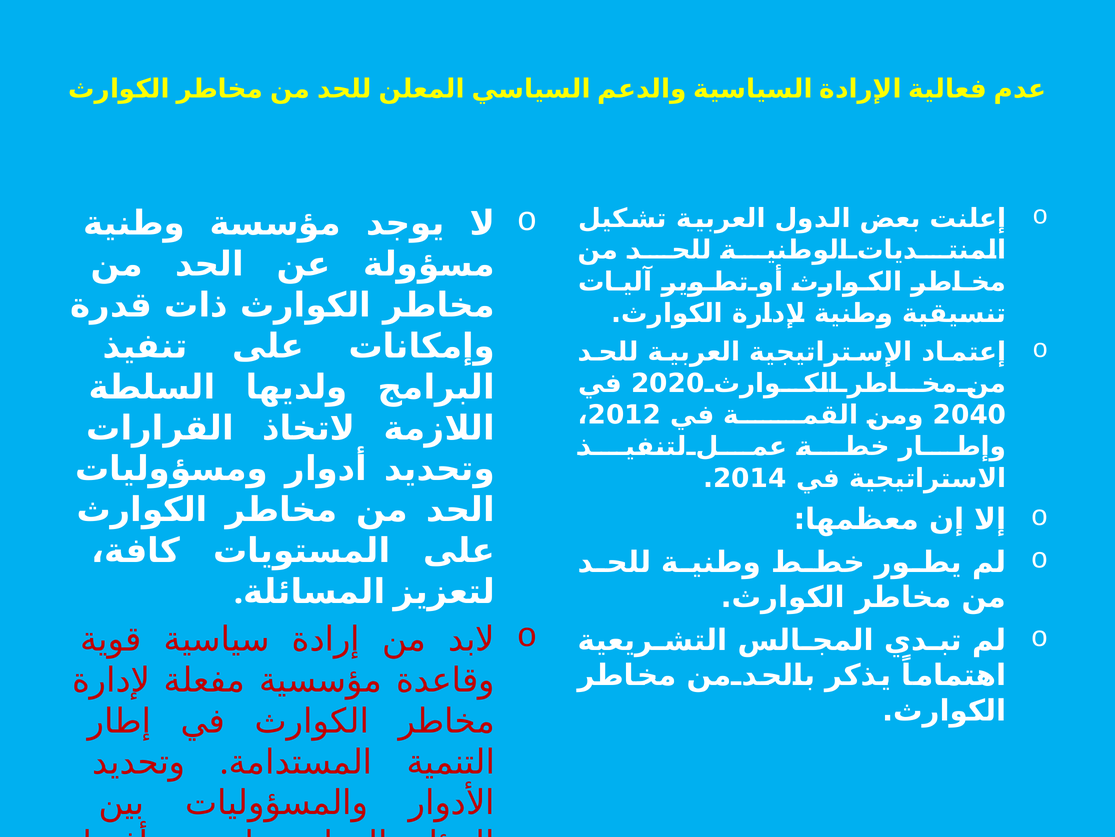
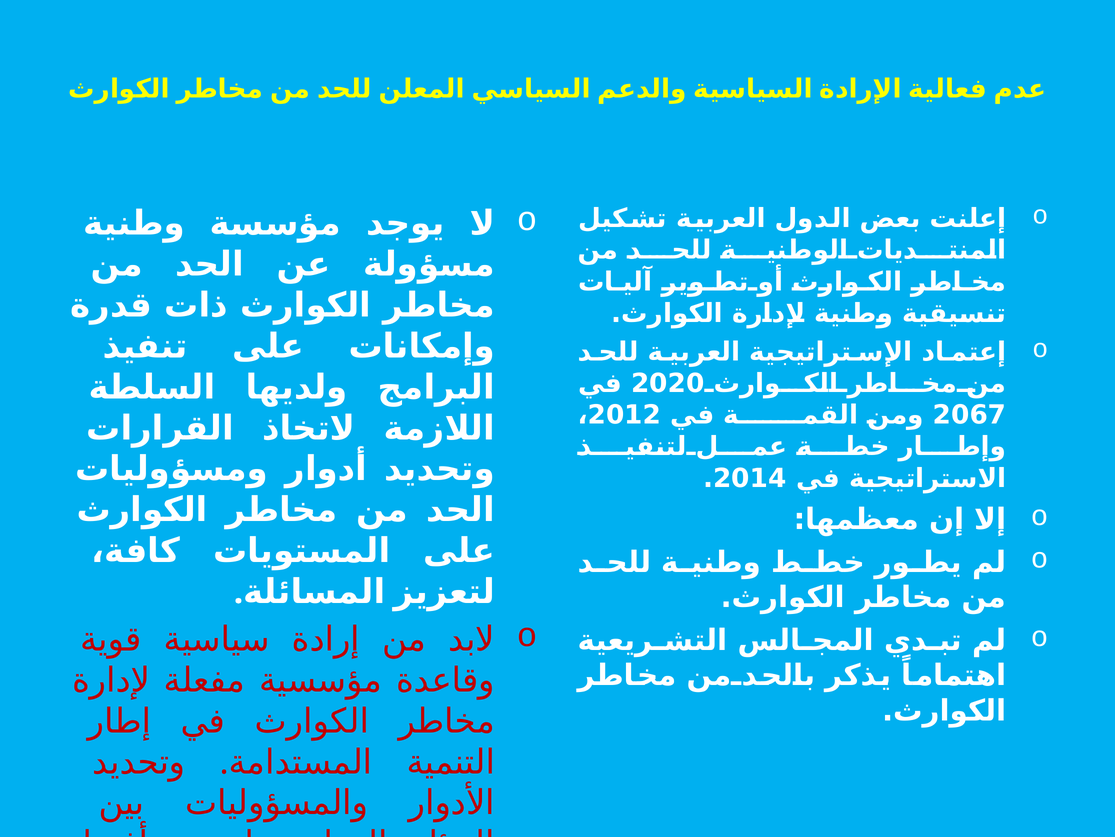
2040: 2040 -> 2067 (970, 415)
